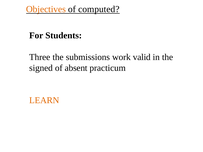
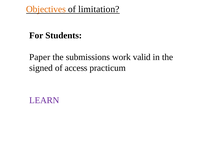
computed: computed -> limitation (99, 9)
Three: Three -> Paper (40, 57)
absent: absent -> access (76, 68)
LEARN colour: orange -> purple (44, 101)
